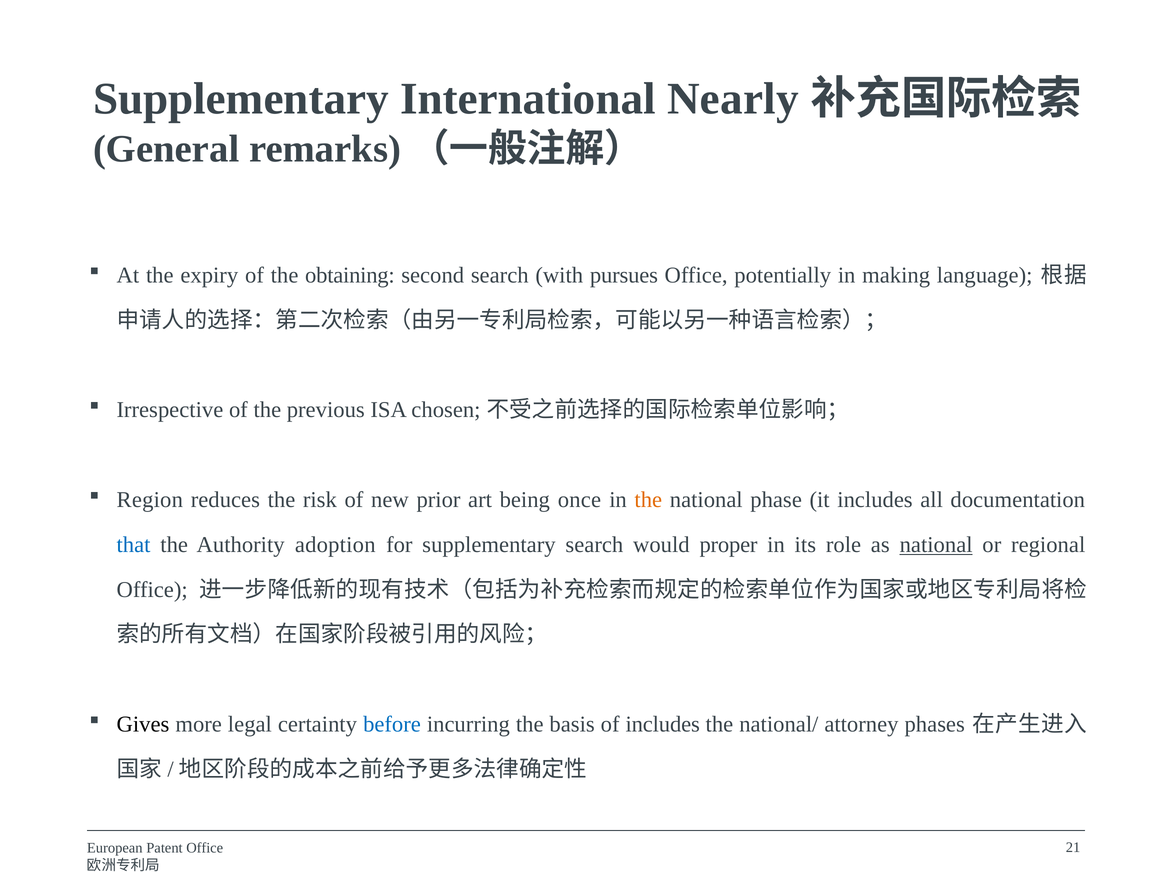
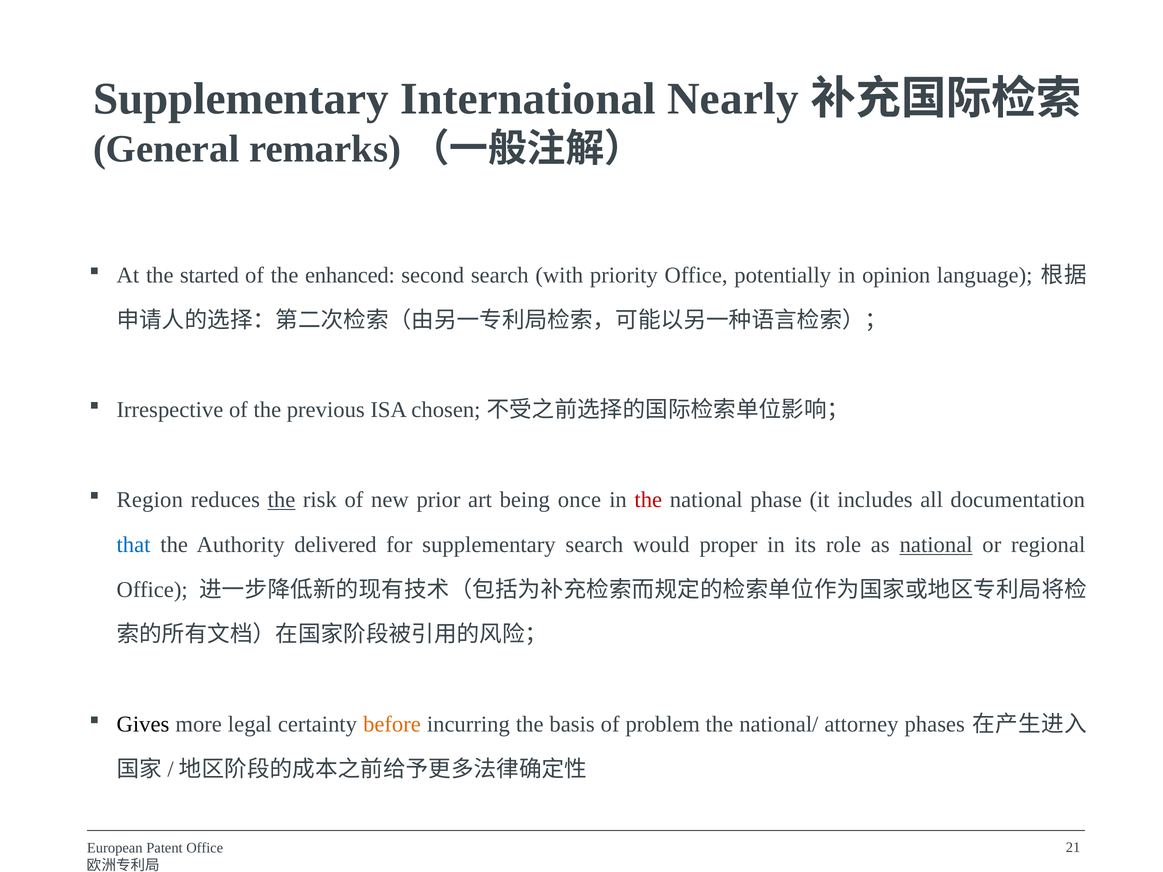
expiry: expiry -> started (209, 275)
obtaining: obtaining -> enhanced (350, 275)
pursues: pursues -> priority (624, 275)
making: making -> opinion (896, 275)
the underline: none -> present (281, 500)
the colour: orange -> red (648, 500)
adoption: adoption -> delivered (335, 545)
before colour: blue -> orange (392, 725)
of includes: includes -> problem (663, 725)
